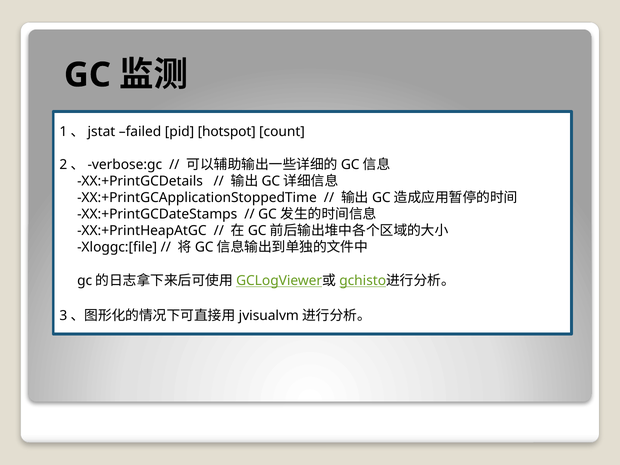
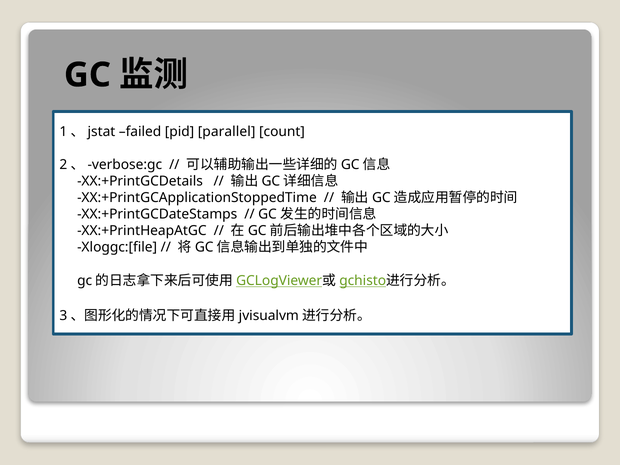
hotspot: hotspot -> parallel (227, 132)
